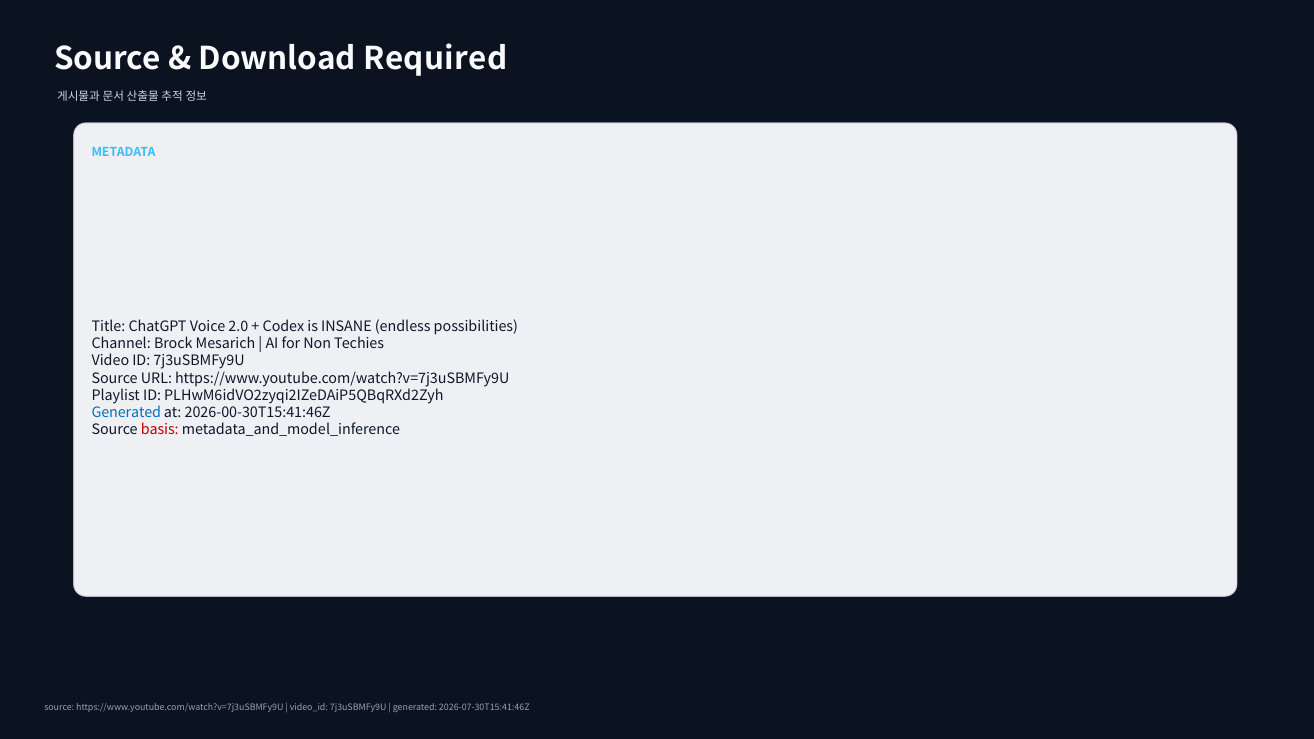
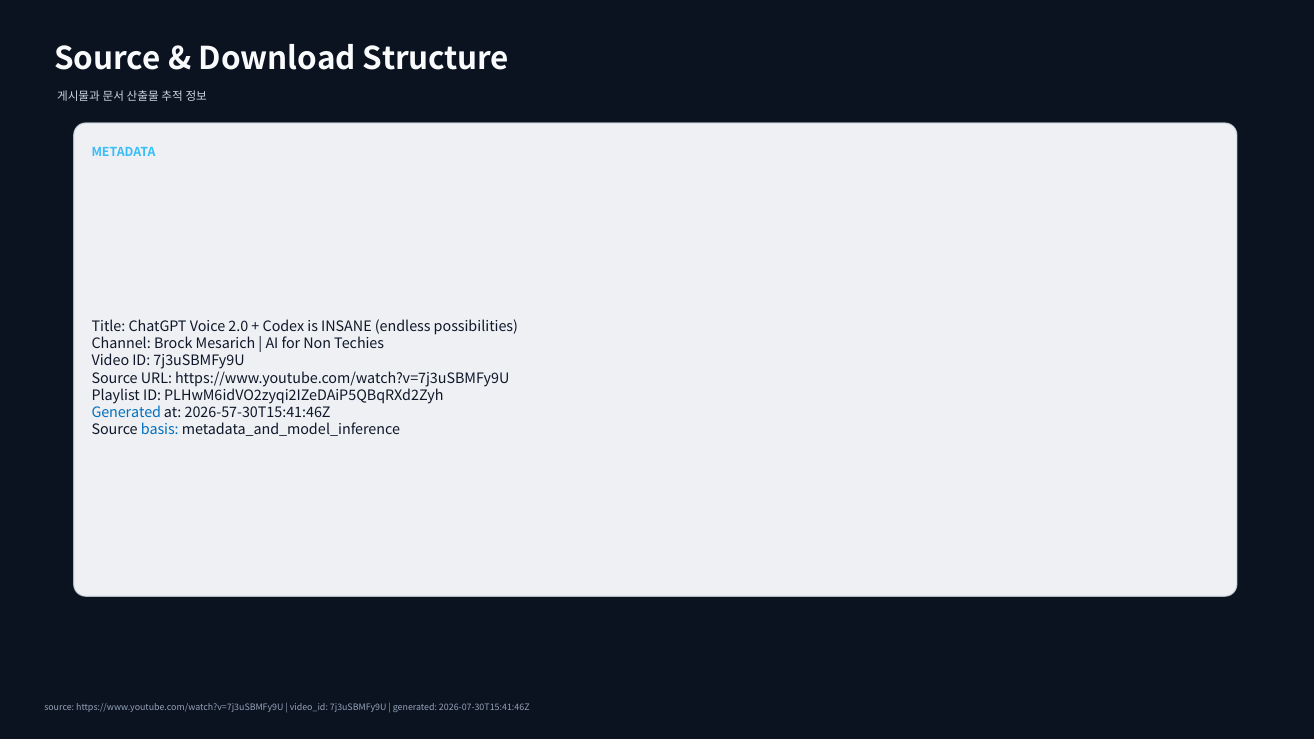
Required: Required -> Structure (436, 59)
2026-00-30T15:41:46Z: 2026-00-30T15:41:46Z -> 2026-57-30T15:41:46Z (258, 413)
basis colour: red -> blue (160, 430)
